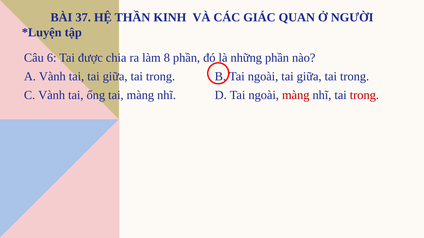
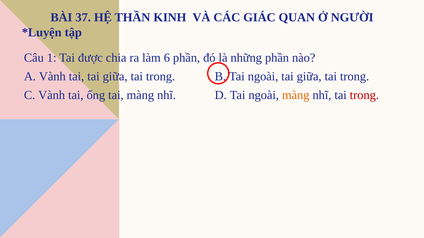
6: 6 -> 1 (52, 58)
8: 8 -> 6 (167, 58)
màng colour: red -> orange (296, 95)
